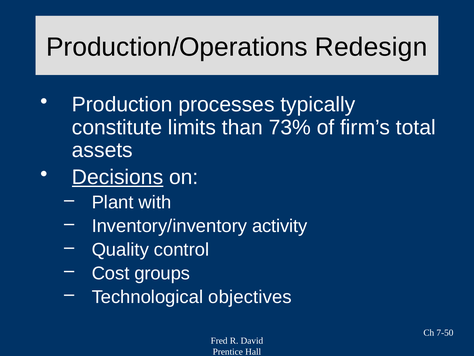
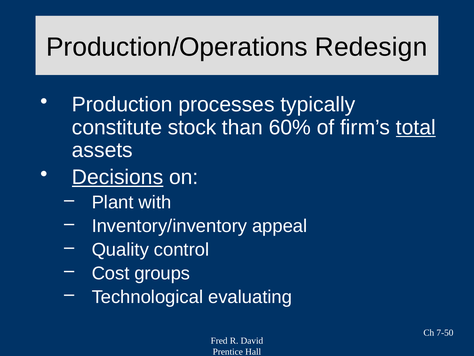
limits: limits -> stock (192, 127)
73%: 73% -> 60% (290, 127)
total underline: none -> present (416, 127)
activity: activity -> appeal (280, 226)
objectives: objectives -> evaluating (250, 296)
